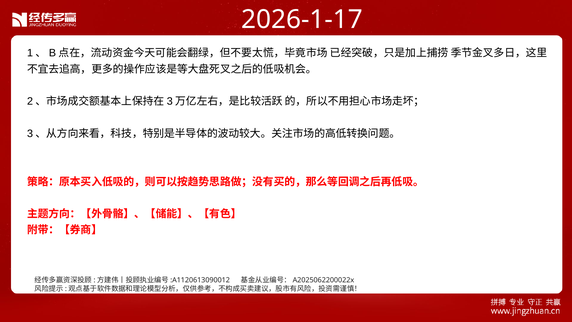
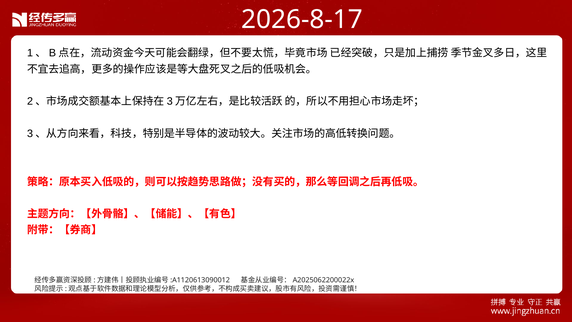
2026-1-17: 2026-1-17 -> 2026-8-17 (302, 20)
